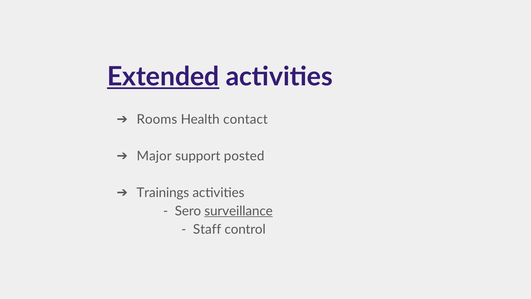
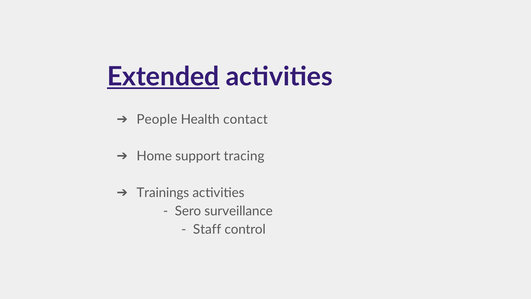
Rooms: Rooms -> People (157, 119)
Major: Major -> Home (154, 156)
posted: posted -> tracing (244, 156)
surveillance underline: present -> none (239, 211)
